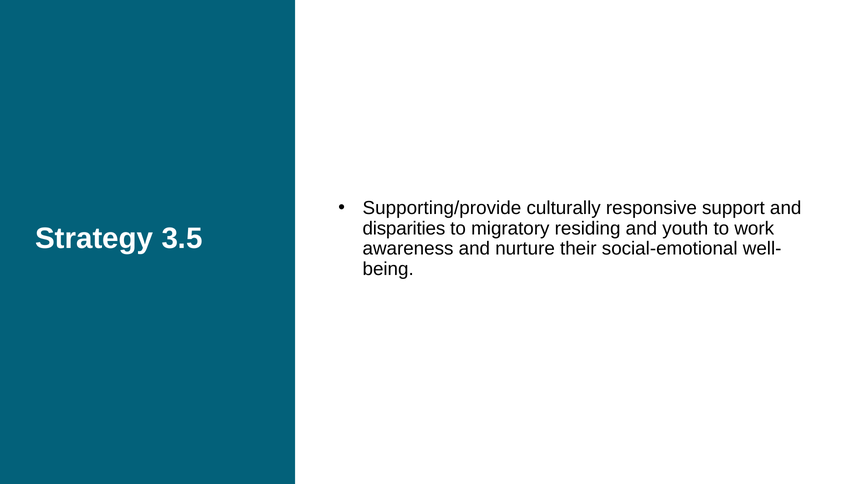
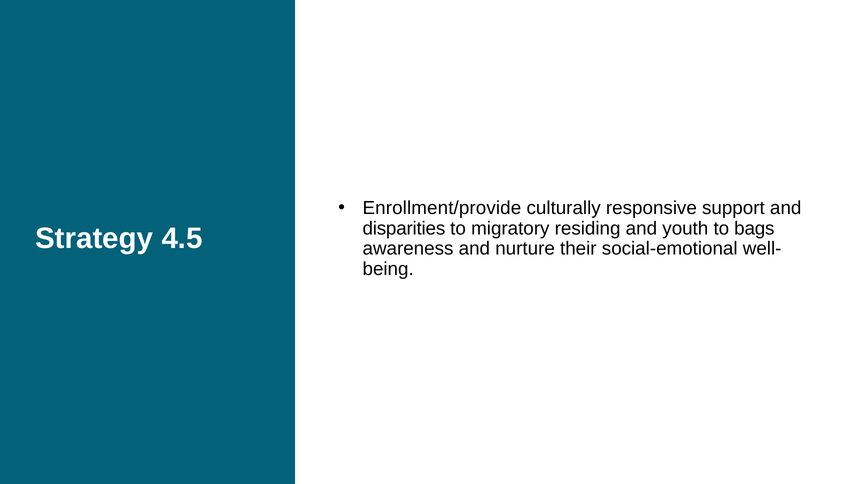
Supporting/provide: Supporting/provide -> Enrollment/provide (442, 208)
work: work -> bags (754, 228)
3.5: 3.5 -> 4.5 (182, 238)
